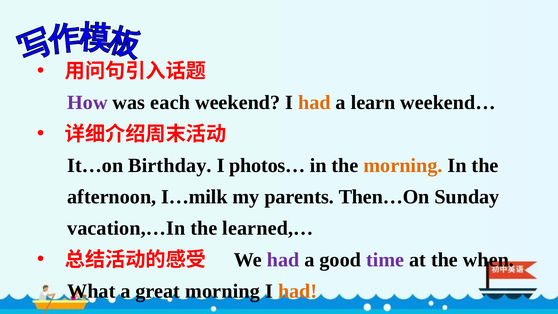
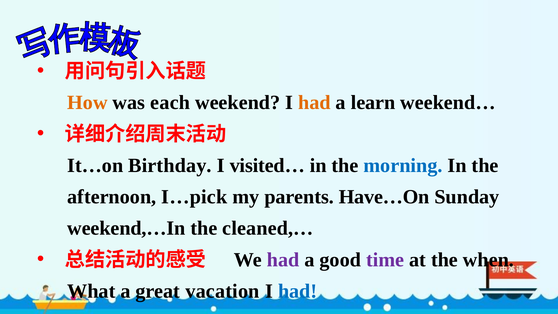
How colour: purple -> orange (87, 103)
photos…: photos… -> visited… (267, 165)
morning colour: orange -> blue (403, 165)
I…milk: I…milk -> I…pick (194, 197)
Then…On: Then…On -> Have…On (384, 197)
vacation,…In: vacation,…In -> weekend,…In (126, 228)
learned,…: learned,… -> cleaned,… (268, 228)
great morning: morning -> vacation (222, 291)
had colour: orange -> blue (298, 291)
